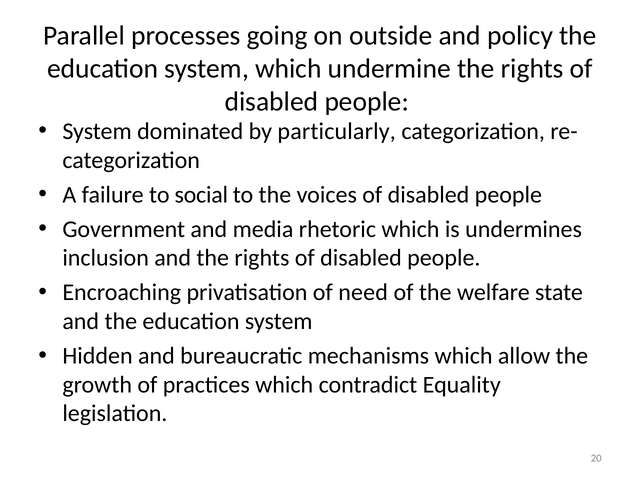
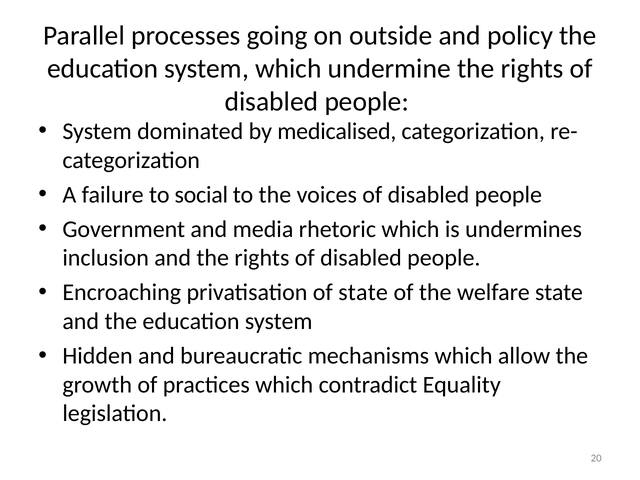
particularly: particularly -> medicalised (337, 131)
of need: need -> state (363, 292)
